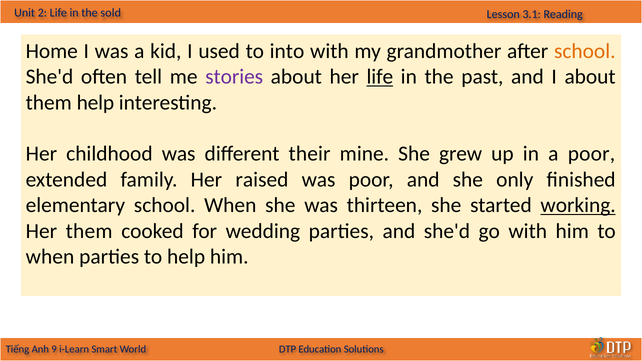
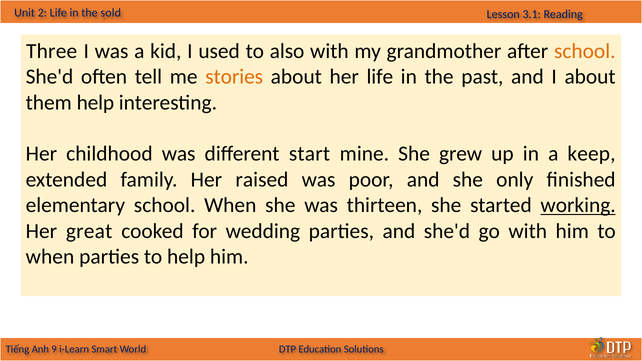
Home: Home -> Three (52, 51)
into: into -> also (287, 51)
stories colour: purple -> orange (234, 77)
life underline: present -> none (380, 77)
their: their -> start (310, 154)
a poor: poor -> keep (592, 154)
Her them: them -> great (89, 231)
